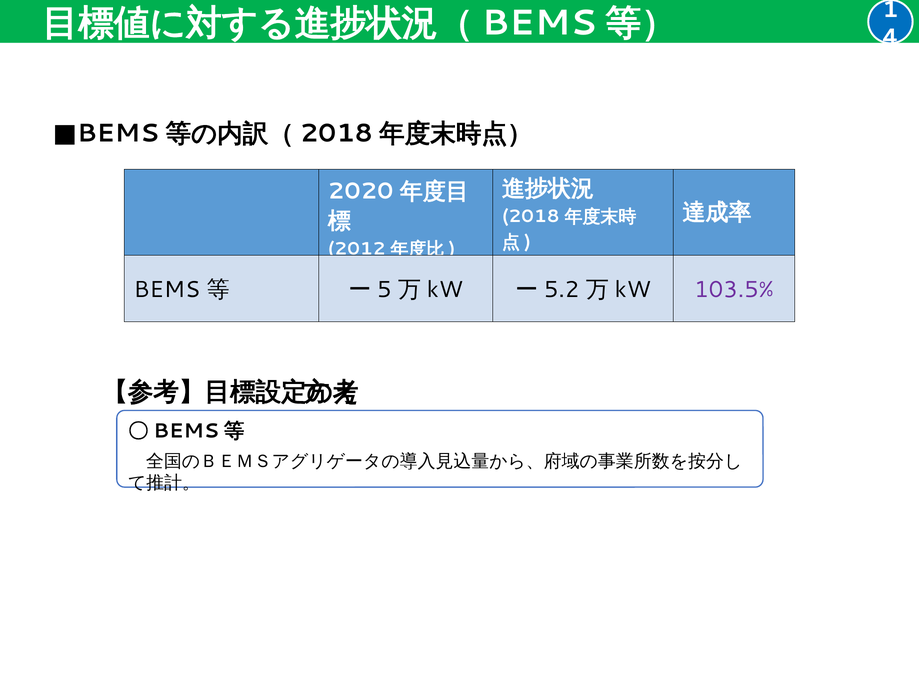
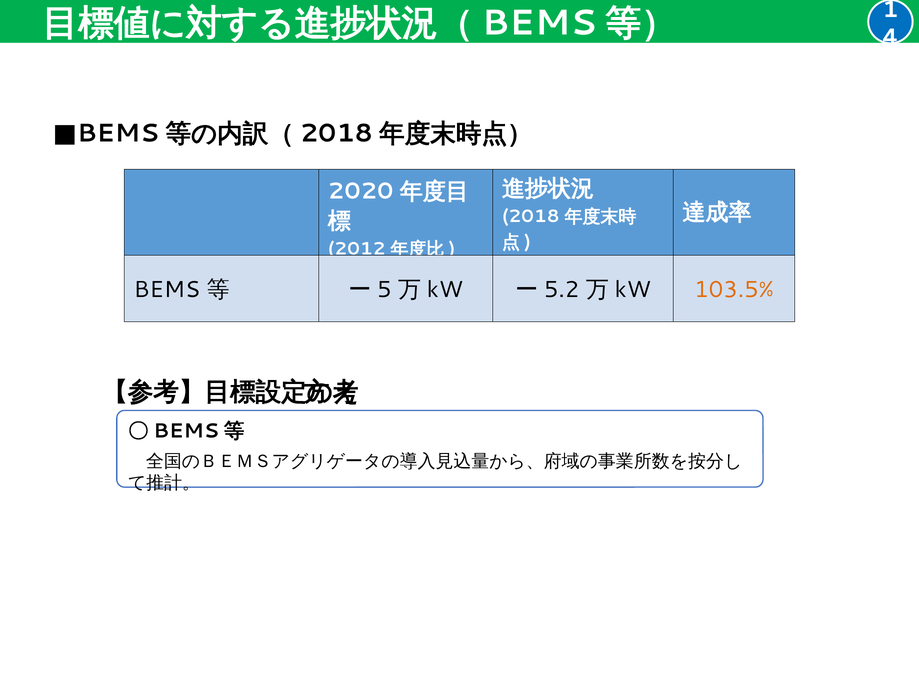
103.5% colour: purple -> orange (734, 290)
